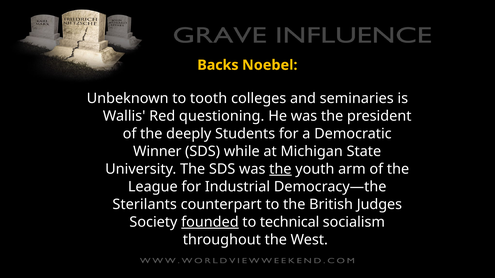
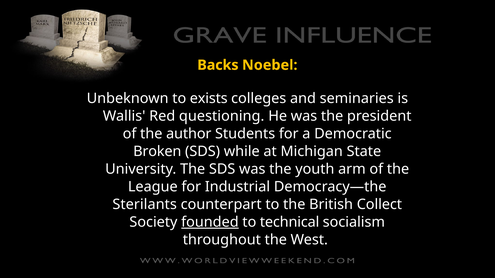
tooth: tooth -> exists (209, 98)
deeply: deeply -> author (189, 134)
Winner: Winner -> Broken (157, 152)
the underline: present -> none (280, 169)
Judges: Judges -> Collect (379, 205)
